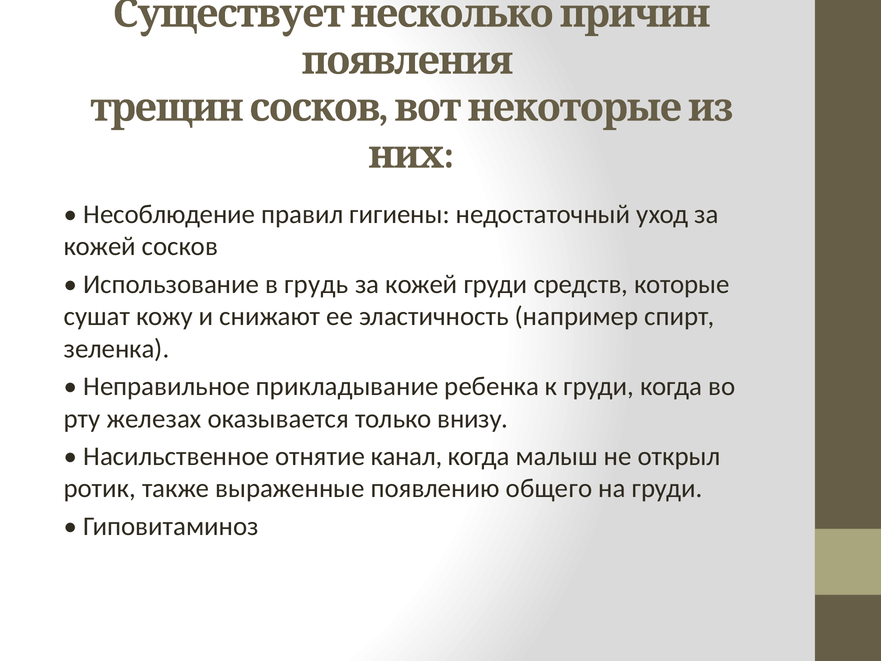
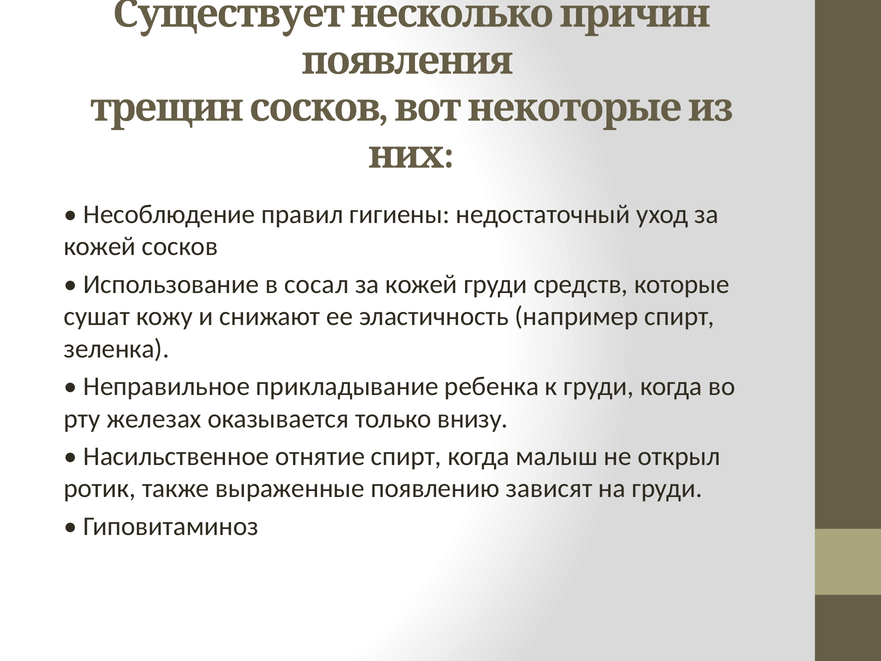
грудь: грудь -> сосал (316, 284)
отнятие канал: канал -> спирт (406, 456)
общего: общего -> зависят (549, 488)
